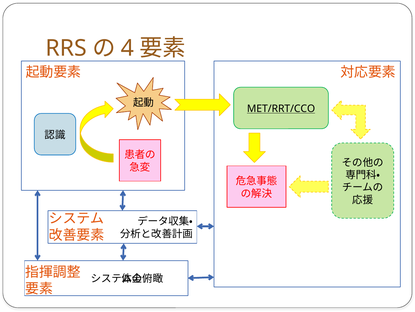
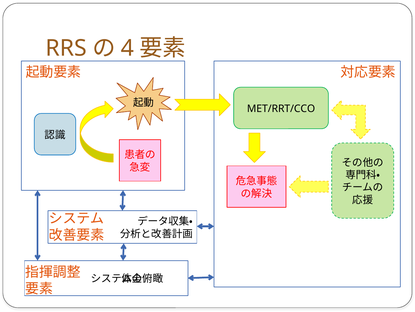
MET/RRT/CCO underline: present -> none (281, 108)
